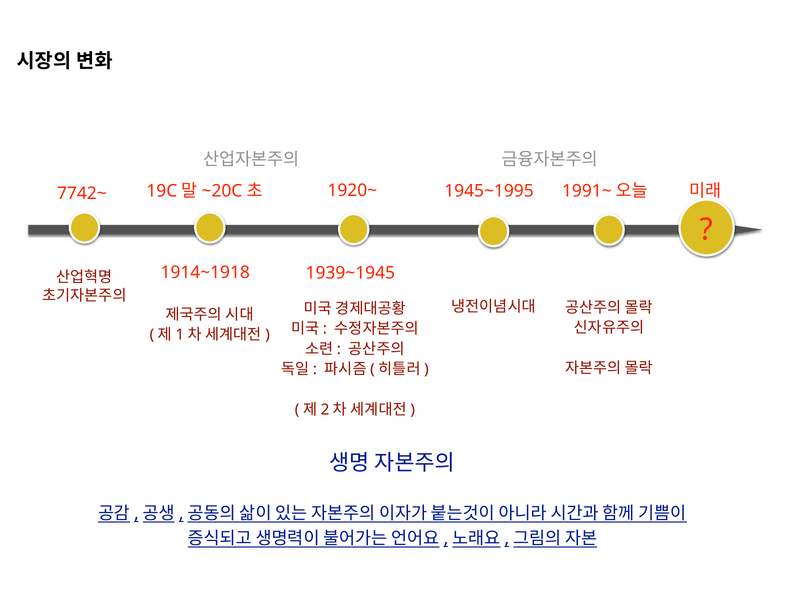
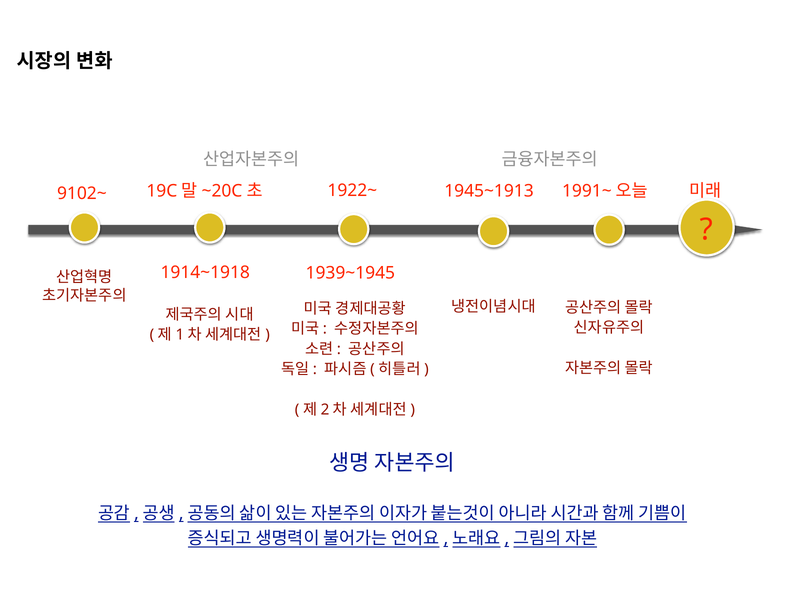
1920~: 1920~ -> 1922~ (352, 191)
1945~1995: 1945~1995 -> 1945~1913 (489, 191)
7742~: 7742~ -> 9102~ (82, 194)
